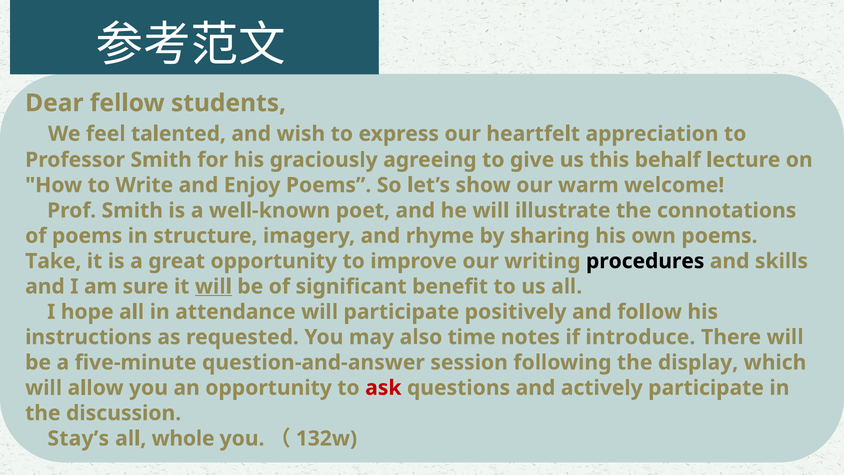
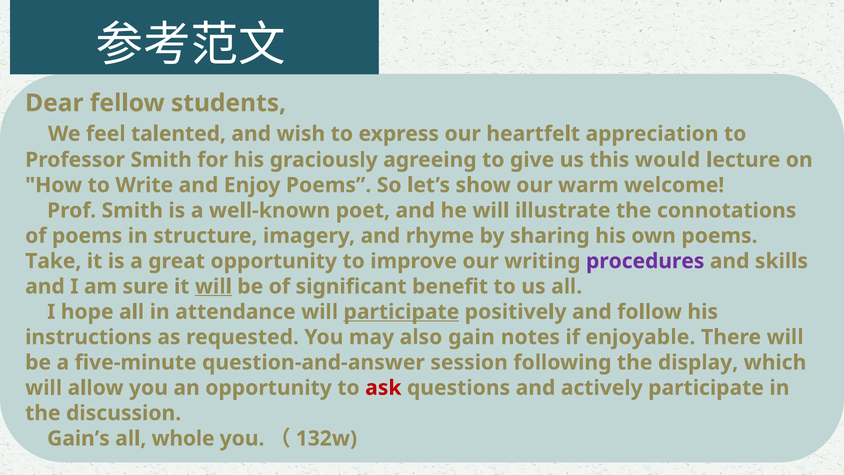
behalf: behalf -> would (668, 160)
procedures colour: black -> purple (645, 261)
participate underline: none -> present (401, 312)
time: time -> gain (471, 337)
introduce: introduce -> enjoyable (640, 337)
Stay’s: Stay’s -> Gain’s (78, 438)
